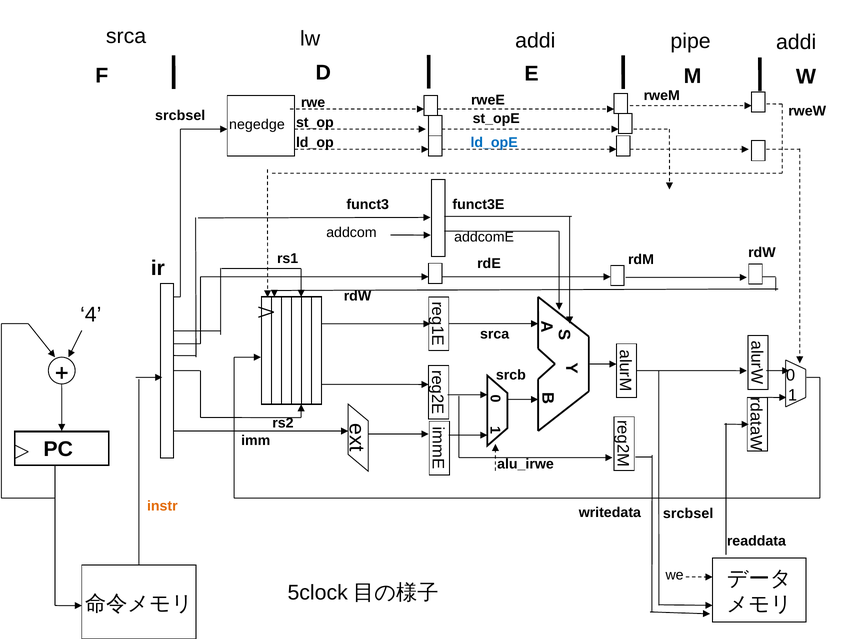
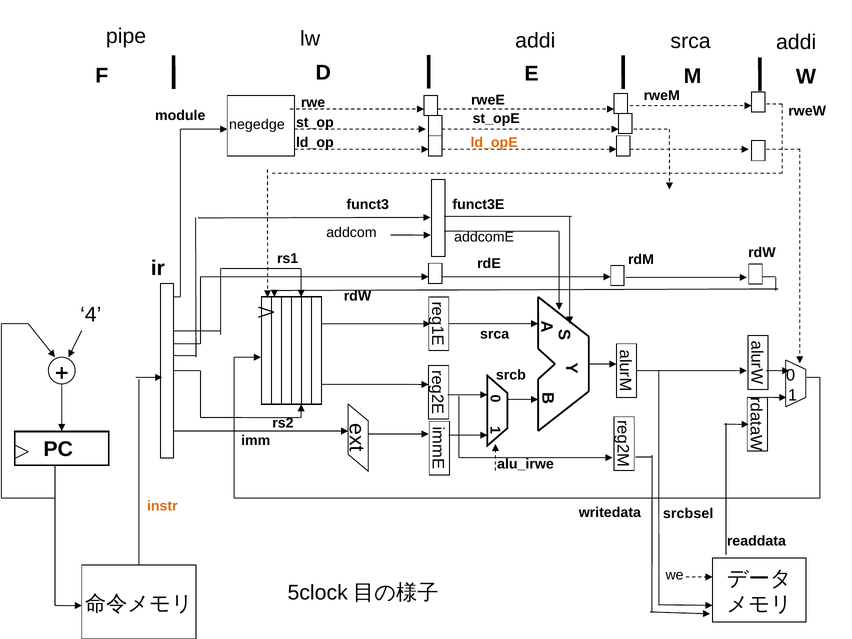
srca: srca -> pipe (126, 36)
pipe: pipe -> srca (691, 41)
srcbsel: srcbsel -> module (180, 116)
ld_opE colour: blue -> orange (494, 143)
